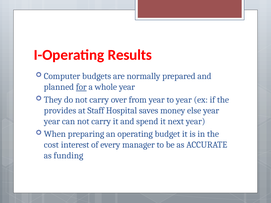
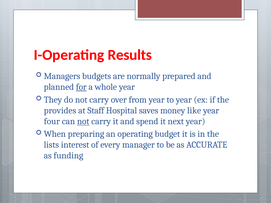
Computer: Computer -> Managers (62, 76)
else: else -> like (194, 111)
year: year -> four (52, 121)
not underline: none -> present (83, 121)
cost: cost -> lists (51, 145)
